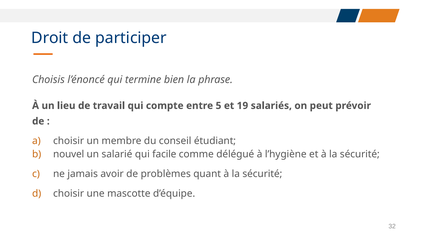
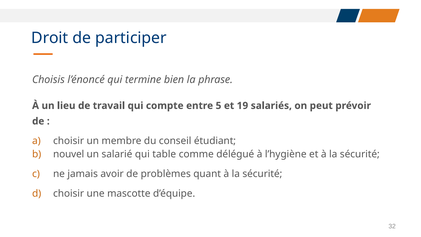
facile: facile -> table (164, 154)
